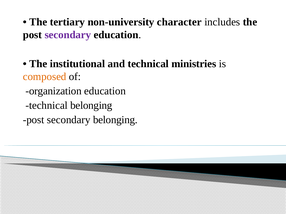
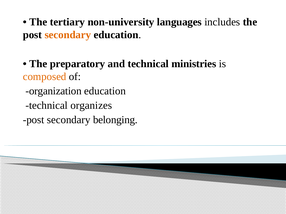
character: character -> languages (179, 22)
secondary colour: purple -> orange (68, 35)
institutional: institutional -> preparatory (77, 64)
technical belonging: belonging -> organizes (91, 106)
